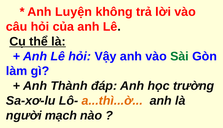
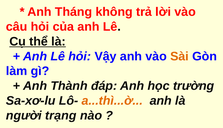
Luyện: Luyện -> Tháng (74, 12)
Sài colour: green -> orange (179, 57)
mạch: mạch -> trạng (61, 116)
